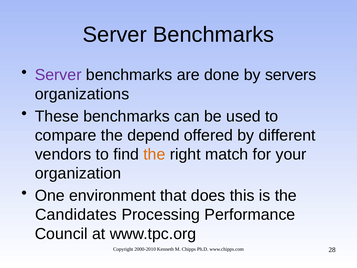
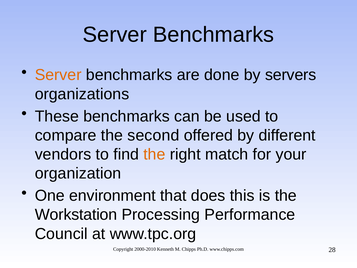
Server colour: purple -> orange (58, 75)
depend: depend -> second (153, 135)
Candidates: Candidates -> Workstation (76, 215)
